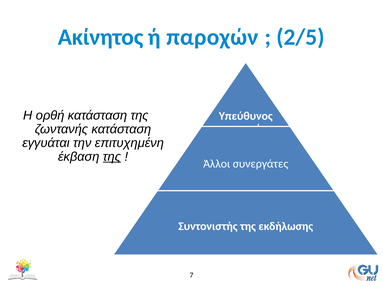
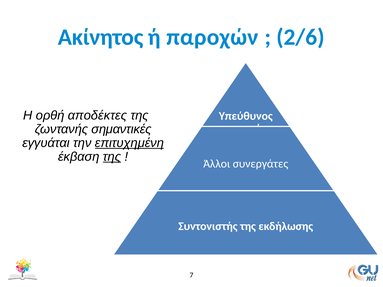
2/5: 2/5 -> 2/6 (300, 37)
ορθή κατάσταση: κατάσταση -> αποδέκτες (97, 115)
ζωντανής κατάσταση: κατάσταση -> σημαντικές (121, 129)
επιτυχημένη underline: none -> present (129, 143)
